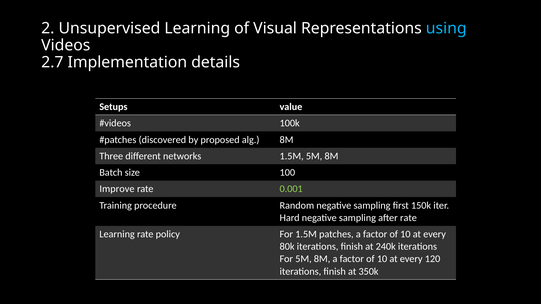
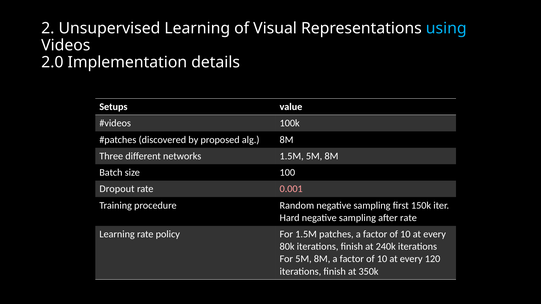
2.7: 2.7 -> 2.0 (52, 63)
Improve: Improve -> Dropout (117, 189)
0.001 colour: light green -> pink (291, 189)
